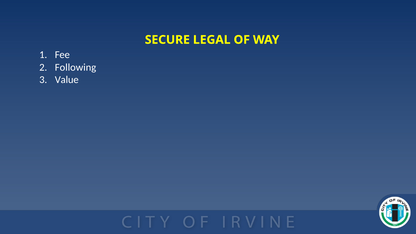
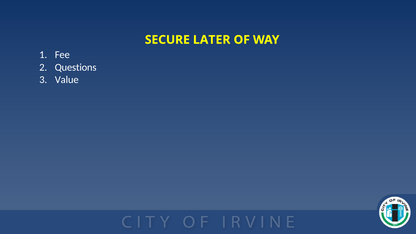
LEGAL: LEGAL -> LATER (212, 40)
Following: Following -> Questions (76, 67)
